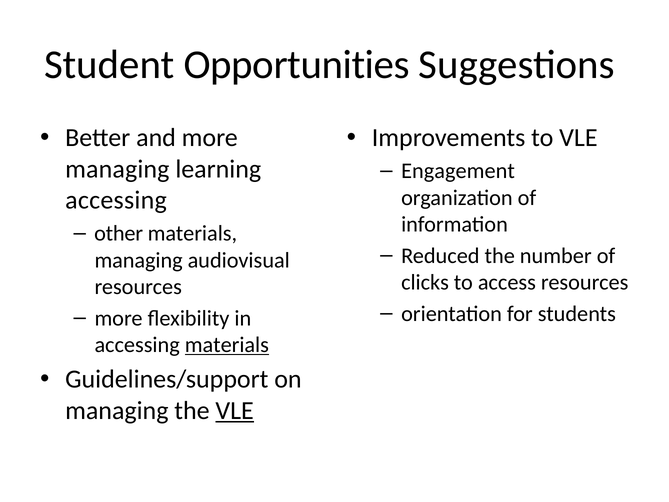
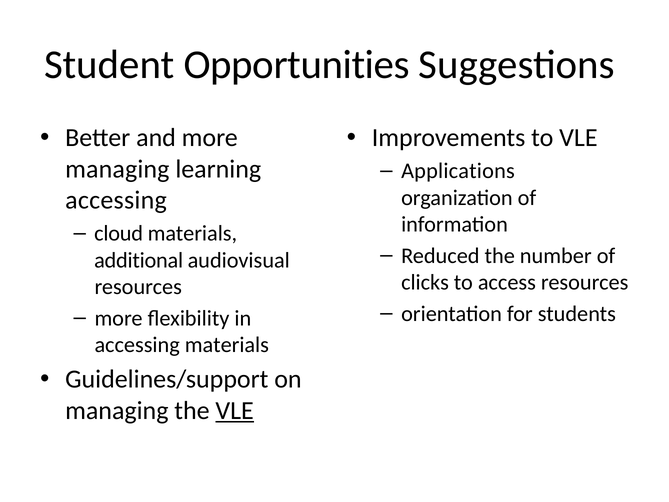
Engagement: Engagement -> Applications (458, 171)
other: other -> cloud (119, 233)
managing: managing -> additional (139, 260)
materials underline: present -> none (227, 345)
